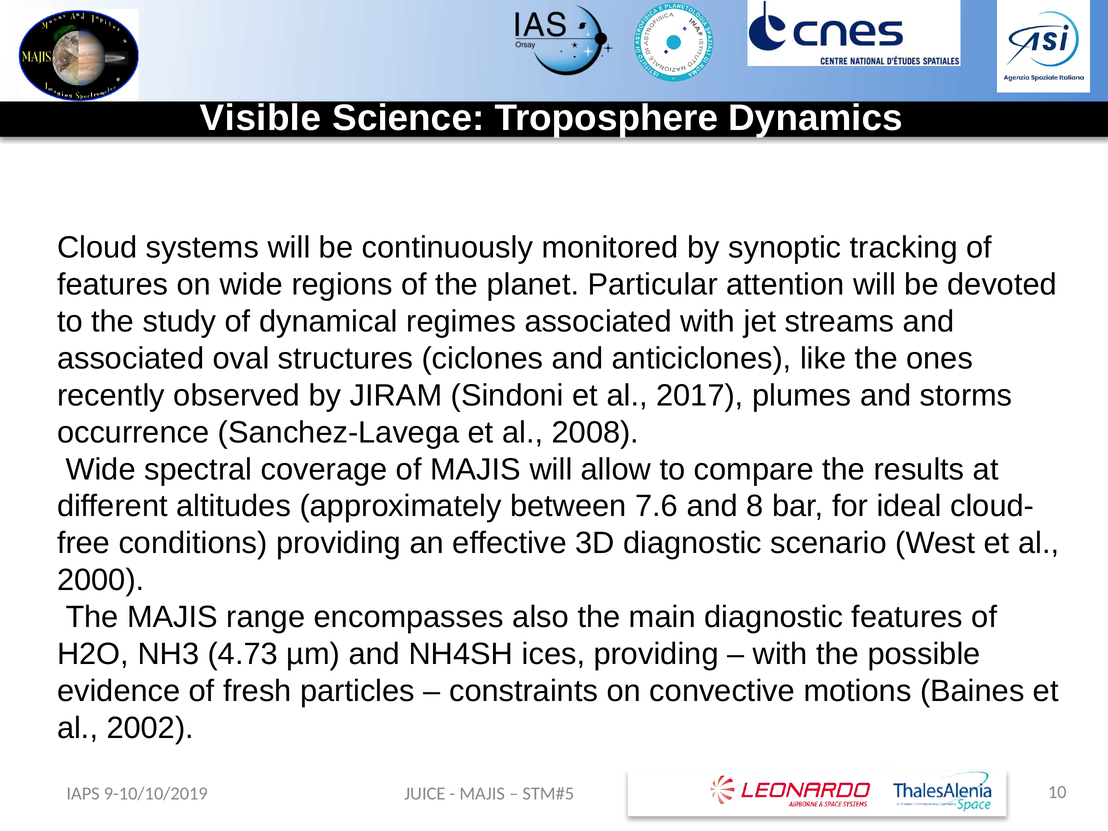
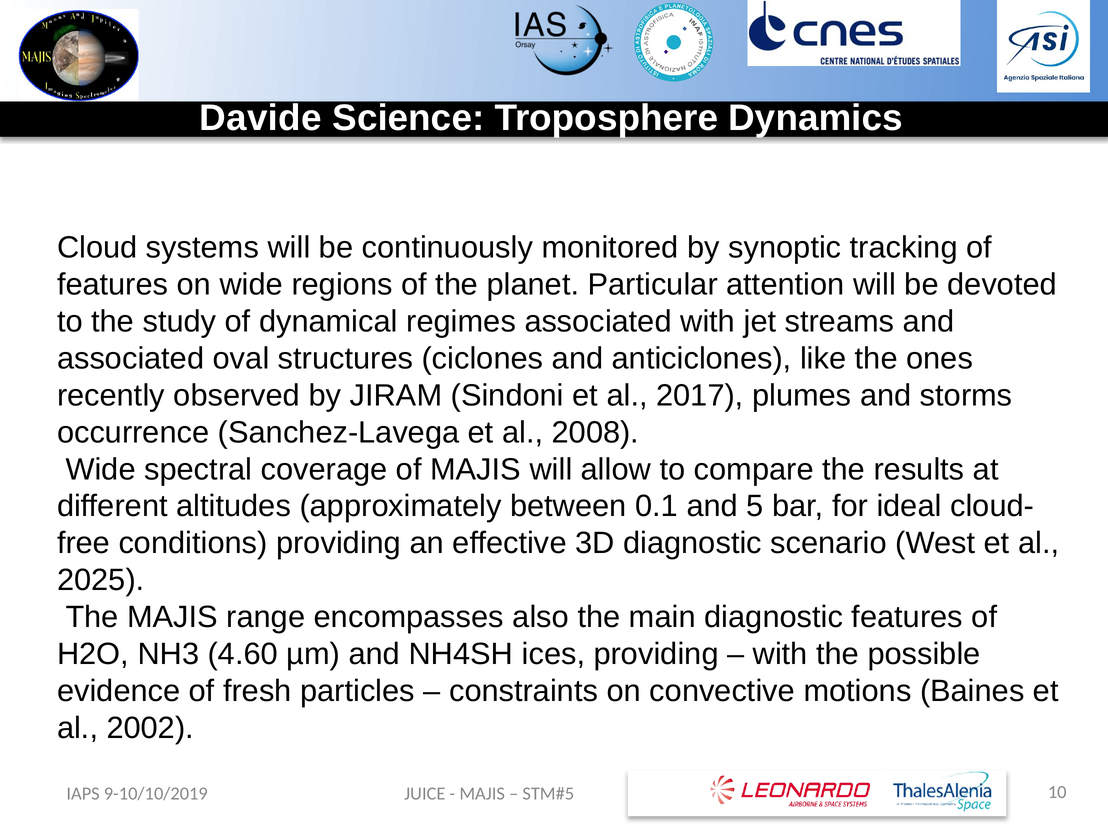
Visible: Visible -> Davide (261, 118)
7.6: 7.6 -> 0.1 (656, 506)
8: 8 -> 5 (755, 506)
2000: 2000 -> 2025 (101, 580)
4.73: 4.73 -> 4.60 (243, 654)
